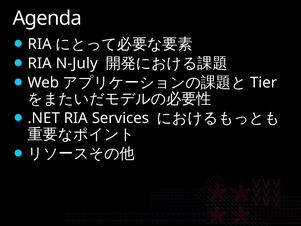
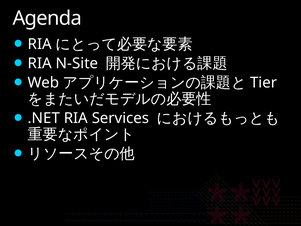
N-July: N-July -> N-Site (77, 63)
